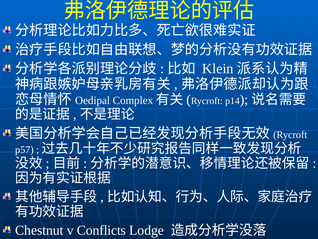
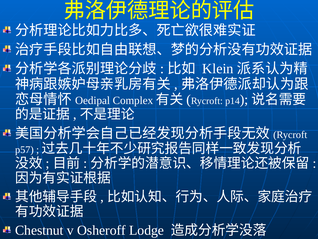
Conflicts: Conflicts -> Osheroff (101, 230)
